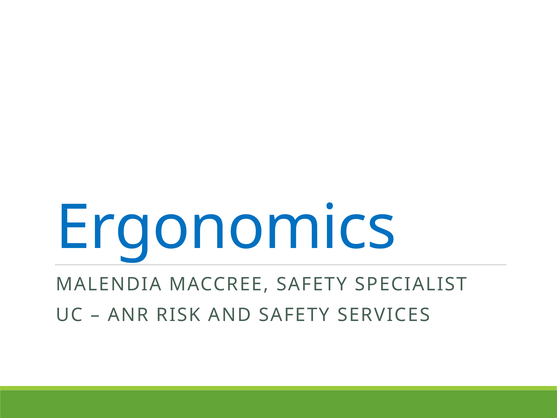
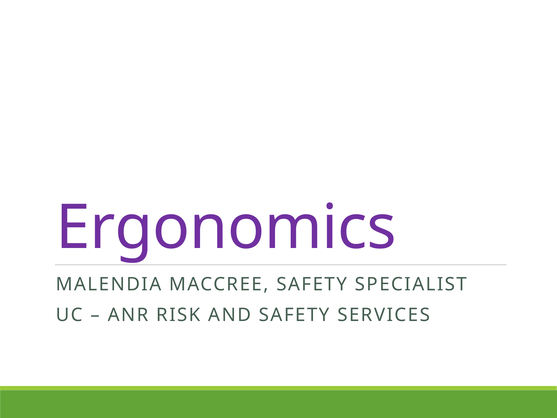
Ergonomics colour: blue -> purple (226, 228)
